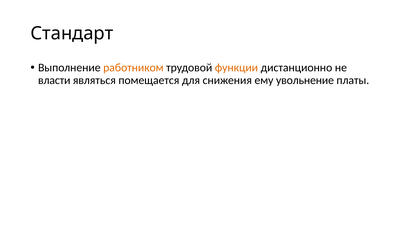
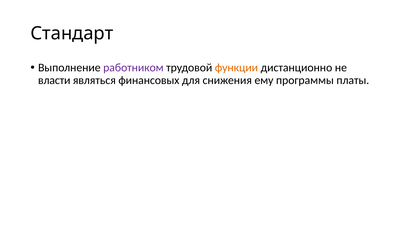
работником colour: orange -> purple (133, 68)
помещается: помещается -> финансовых (149, 80)
увольнение: увольнение -> программы (305, 80)
